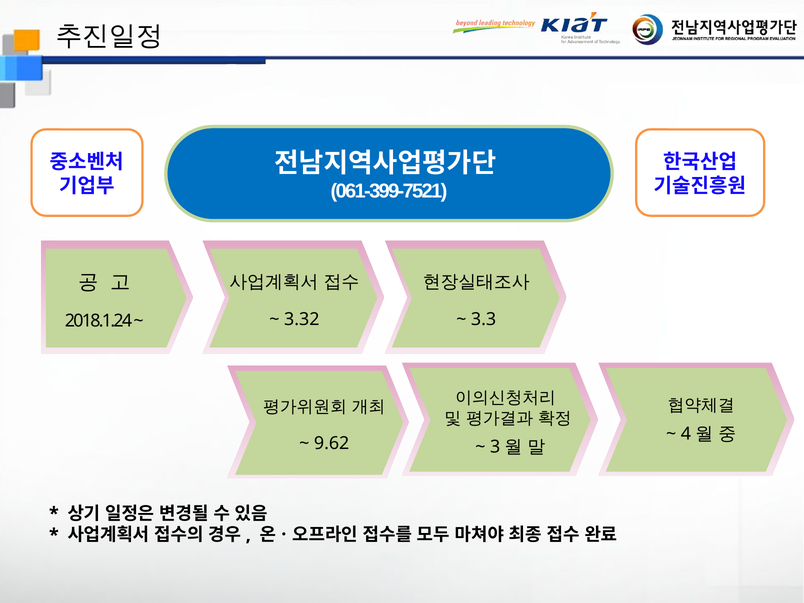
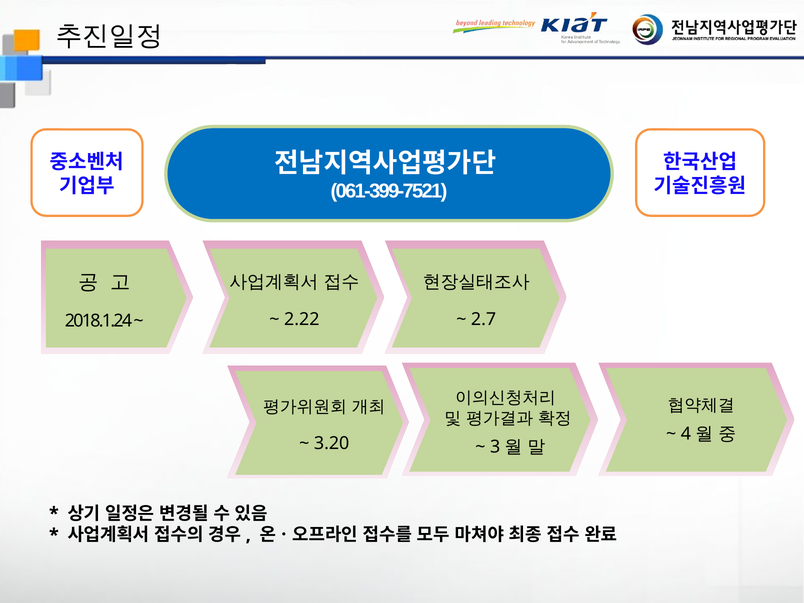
3.32: 3.32 -> 2.22 (302, 319)
3.3: 3.3 -> 2.7 (484, 319)
9.62: 9.62 -> 3.20 (332, 443)
